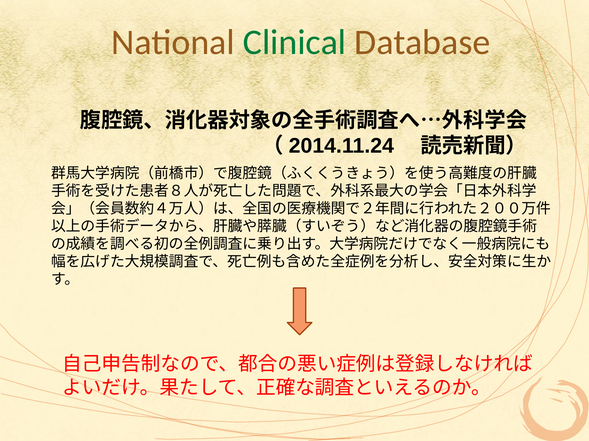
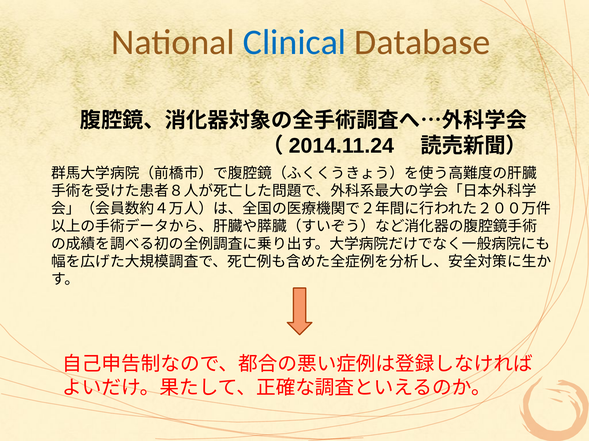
Clinical colour: green -> blue (295, 43)
